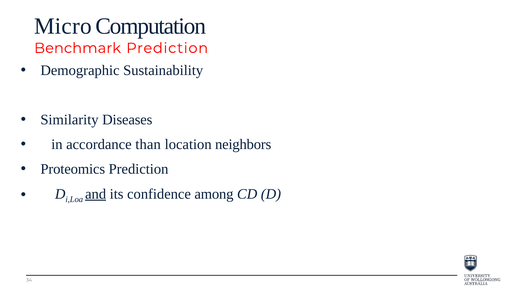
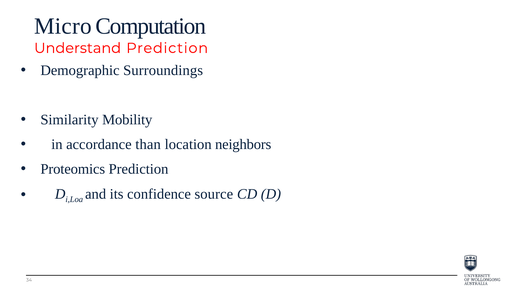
Benchmark: Benchmark -> Understand (78, 48)
Sustainability: Sustainability -> Surroundings (163, 70)
Diseases: Diseases -> Mobility (127, 120)
and underline: present -> none (96, 194)
among: among -> source (214, 194)
